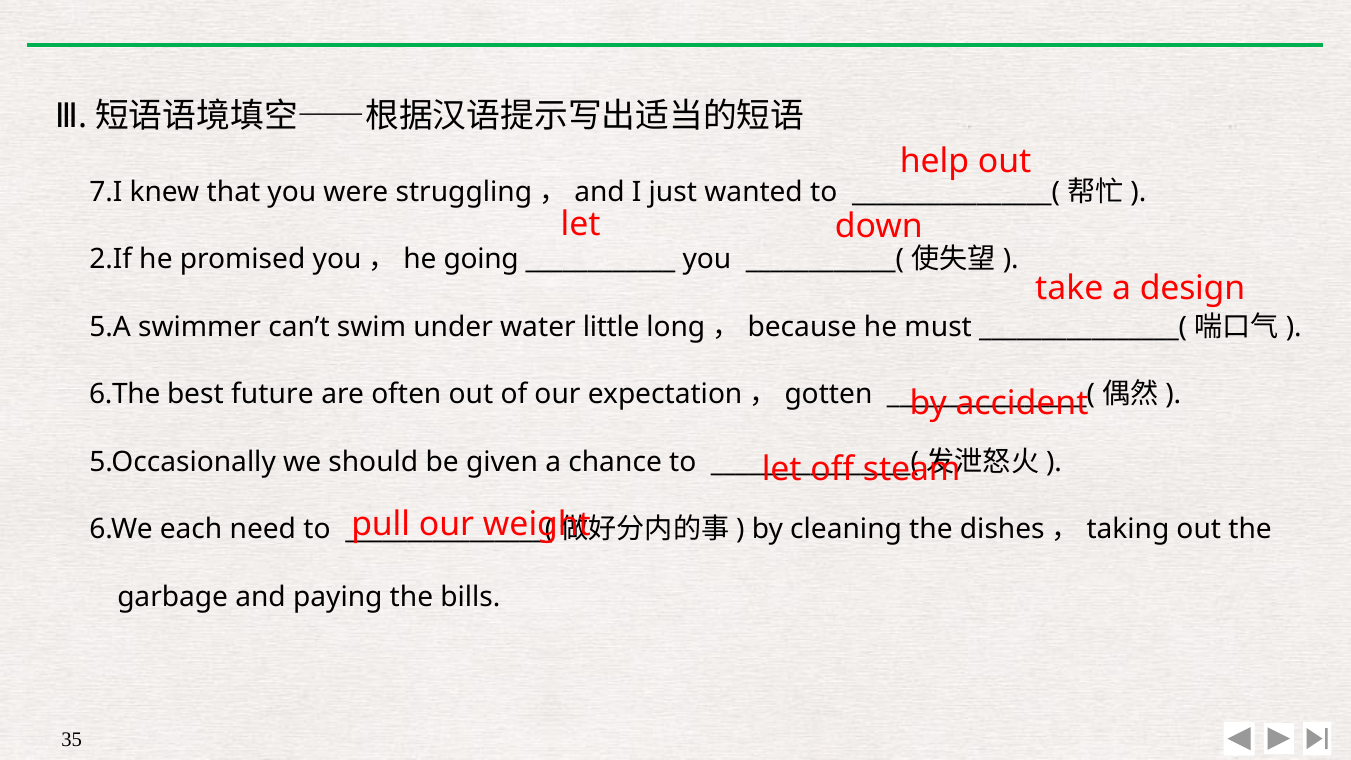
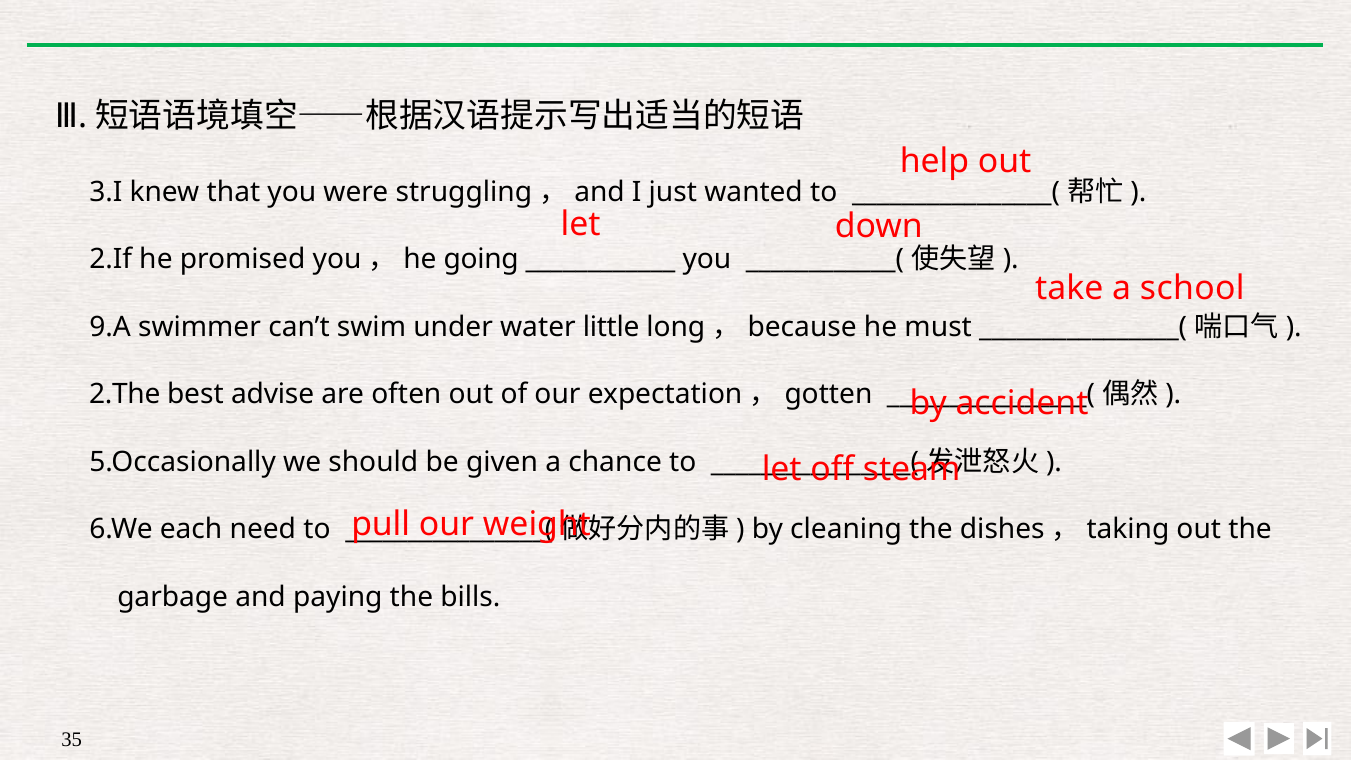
7.I: 7.I -> 3.I (106, 192)
design: design -> school (1192, 288)
5.A: 5.A -> 9.A (110, 327)
6.The: 6.The -> 2.The (125, 394)
future: future -> advise (273, 394)
